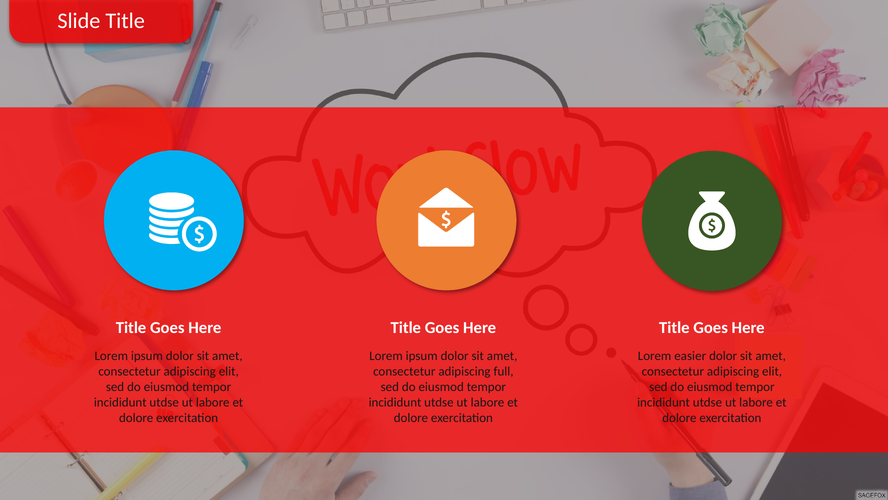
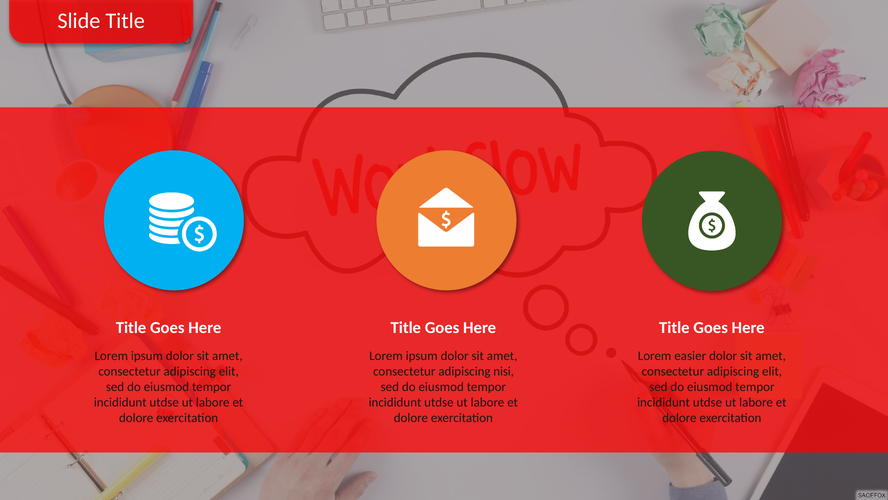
full: full -> nisi (504, 371)
